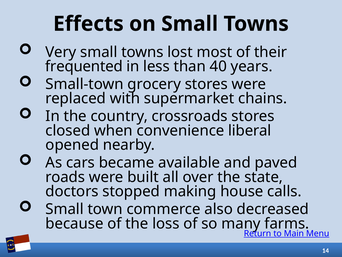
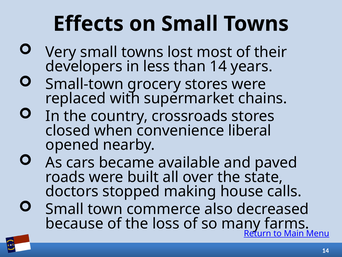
frequented: frequented -> developers (84, 66)
than 40: 40 -> 14 (218, 66)
